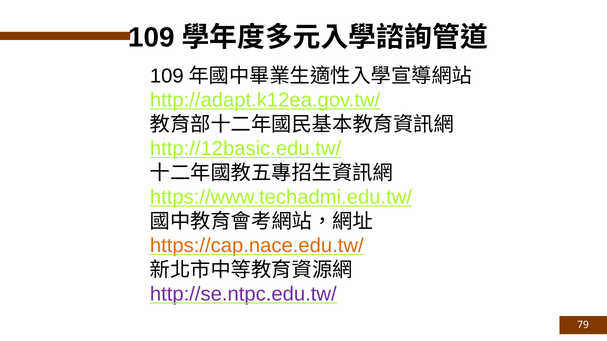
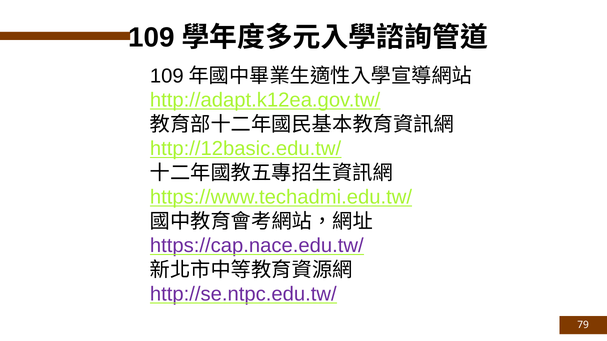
https://cap.nace.edu.tw/ colour: orange -> purple (257, 246)
